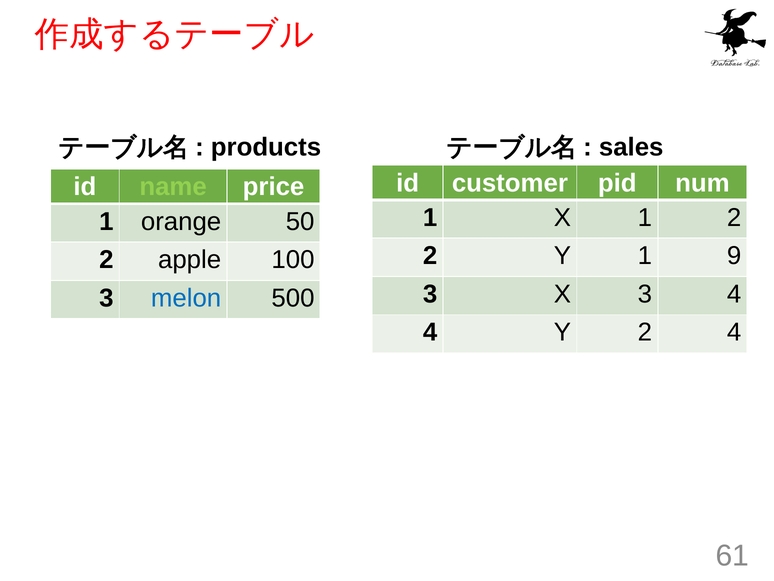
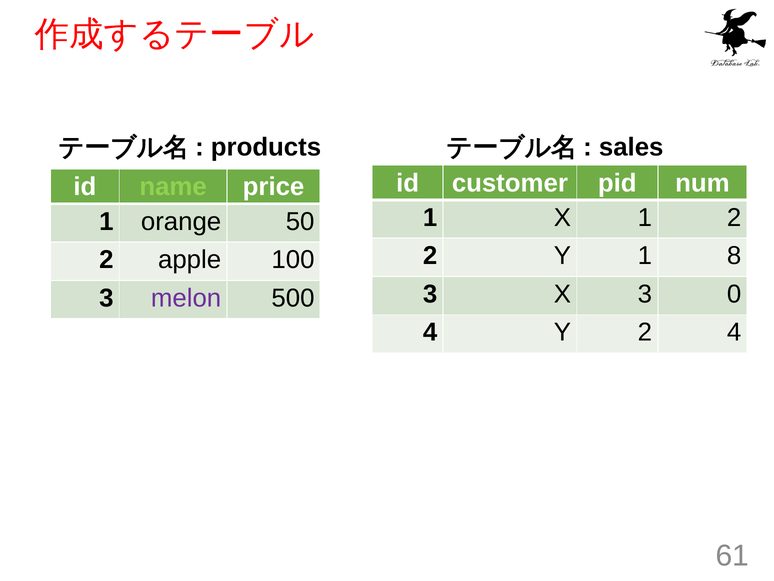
9: 9 -> 8 (734, 256)
3 4: 4 -> 0 (734, 294)
melon colour: blue -> purple (186, 298)
